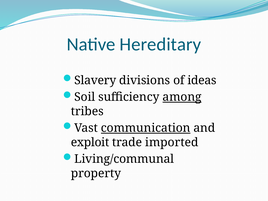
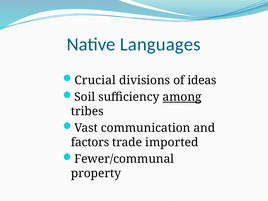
Hereditary: Hereditary -> Languages (160, 44)
Slavery: Slavery -> Crucial (95, 80)
communication underline: present -> none (146, 128)
exploit: exploit -> factors (90, 142)
Living/communal: Living/communal -> Fewer/communal (124, 159)
